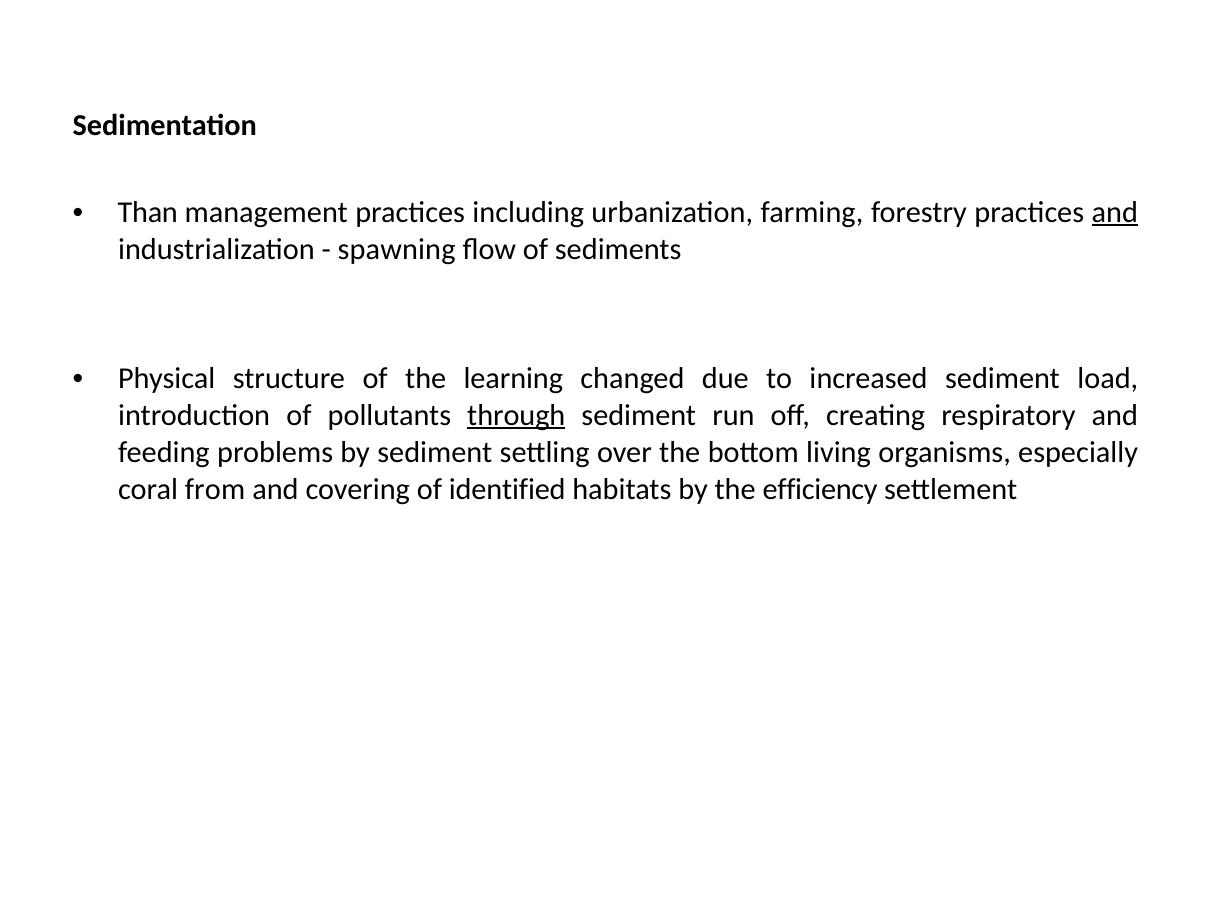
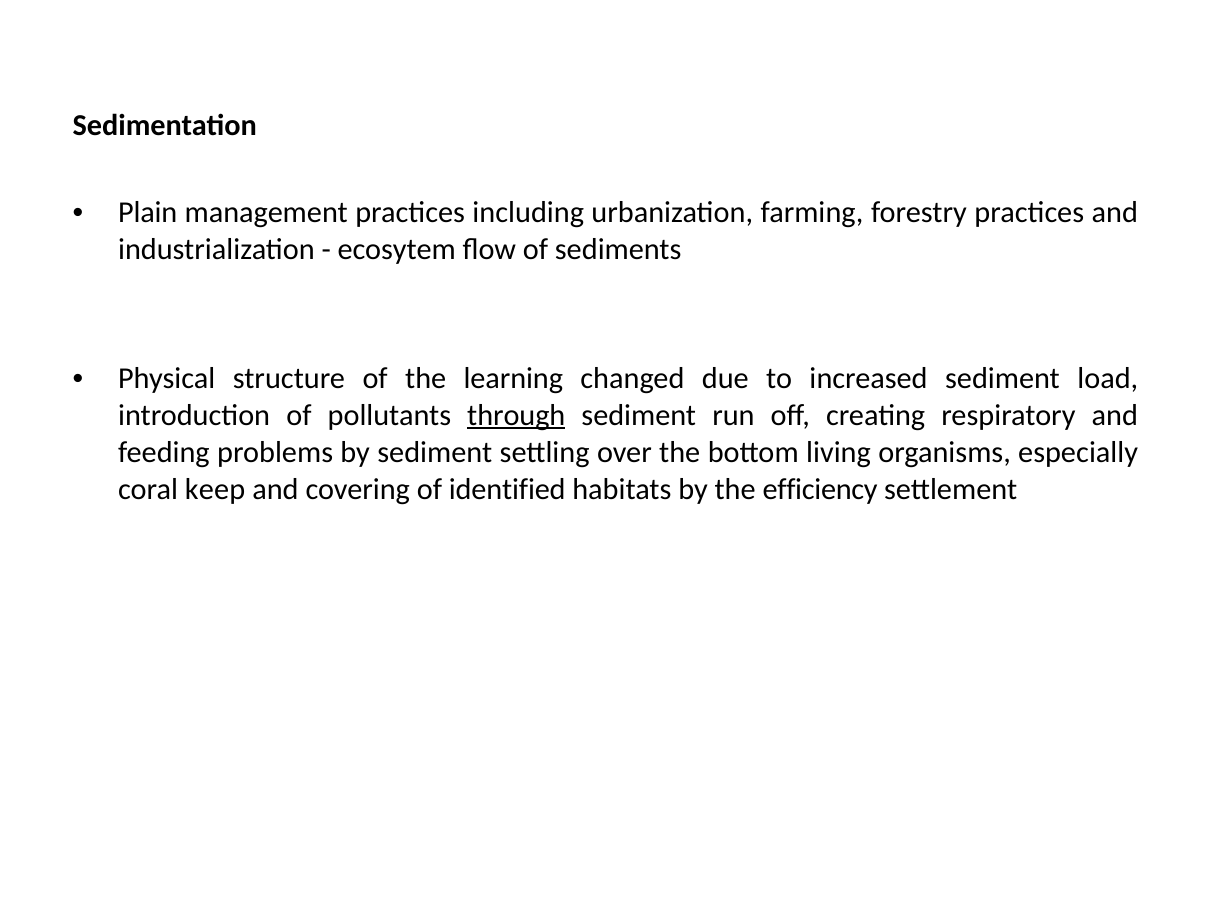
Than: Than -> Plain (148, 212)
and underline: present -> none (1115, 212)
spawning: spawning -> ecosytem (397, 249)
from: from -> keep (215, 489)
